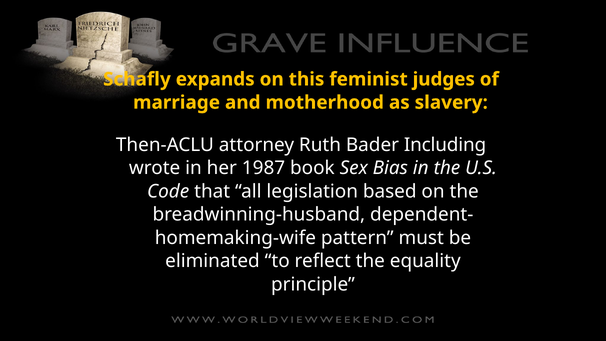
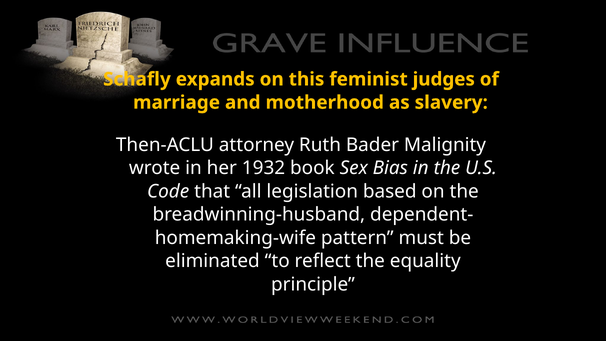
Including: Including -> Malignity (445, 145)
1987: 1987 -> 1932 (264, 168)
